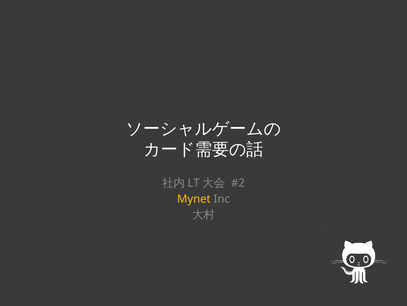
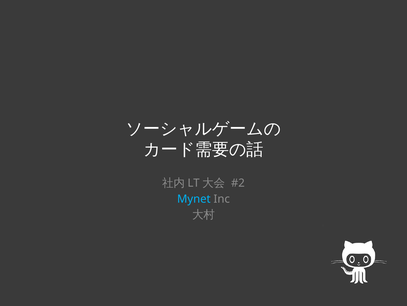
Mynet colour: yellow -> light blue (194, 198)
